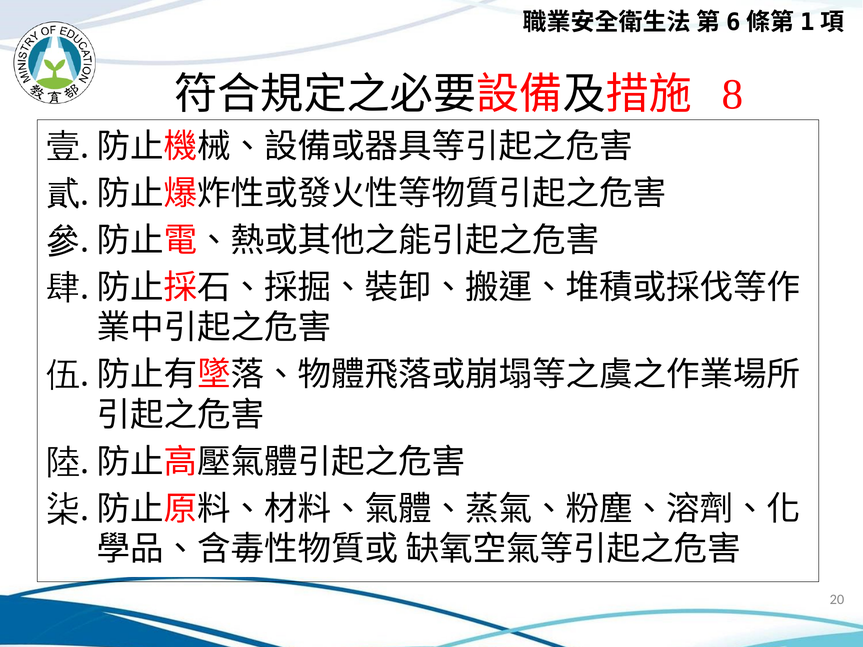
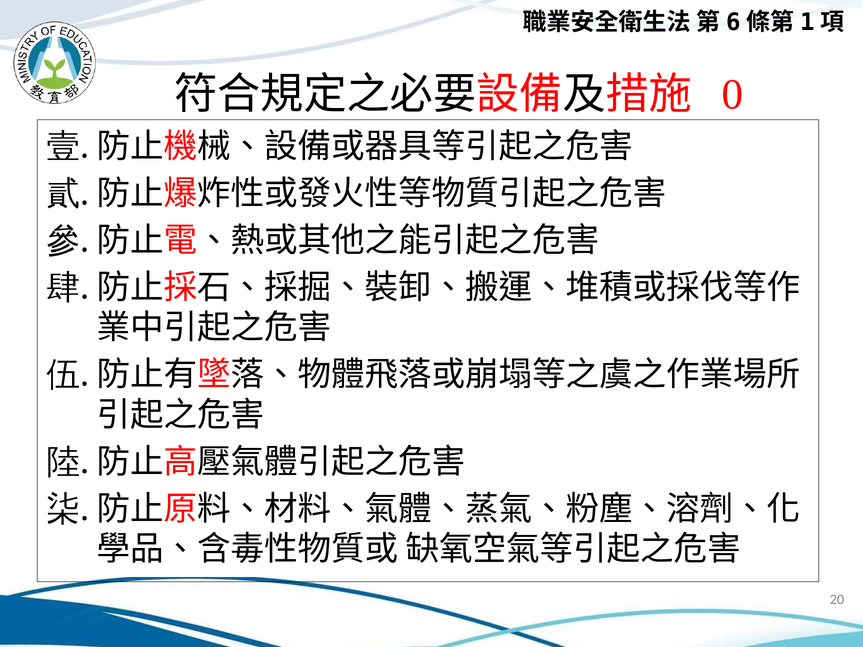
8: 8 -> 0 (732, 94)
